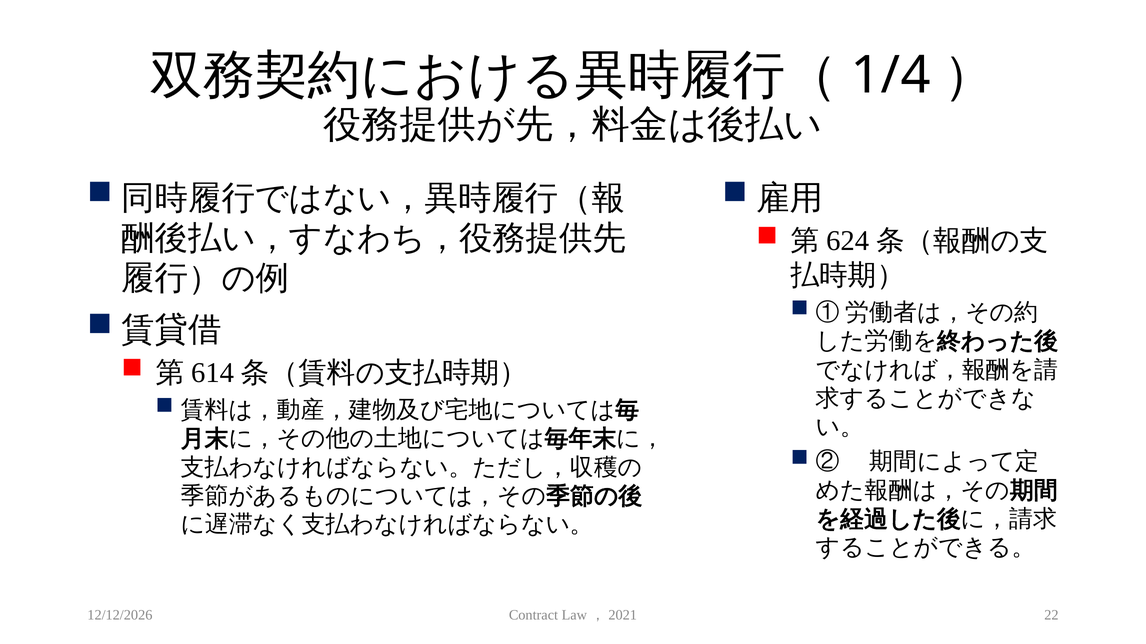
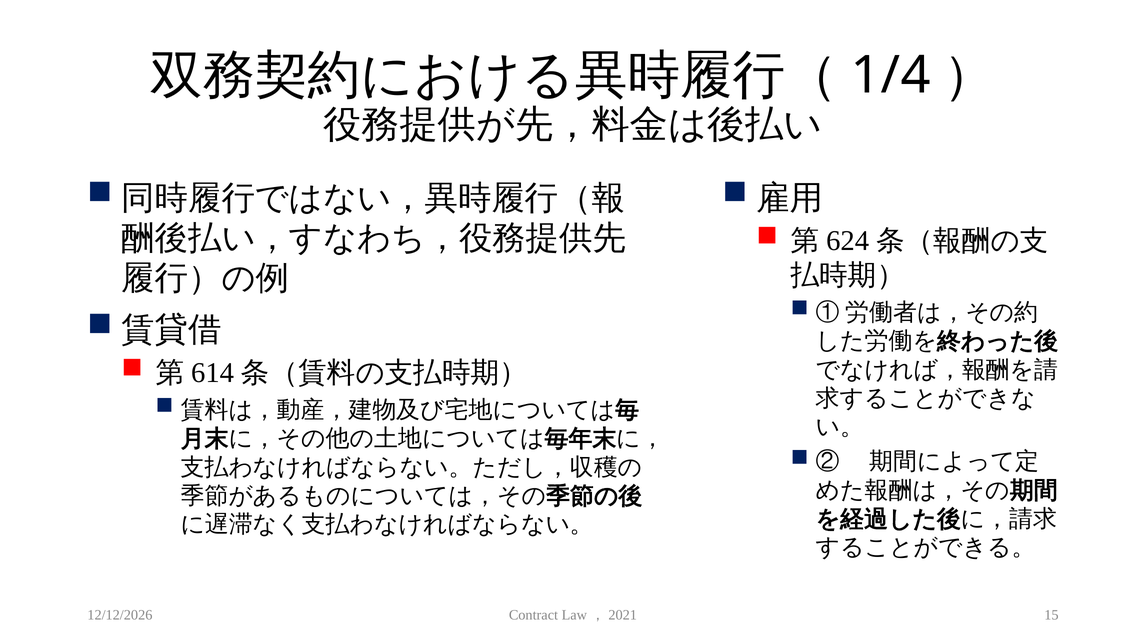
22: 22 -> 15 (1051, 616)
